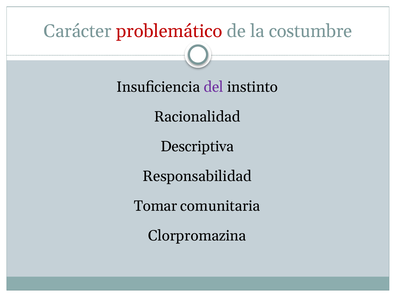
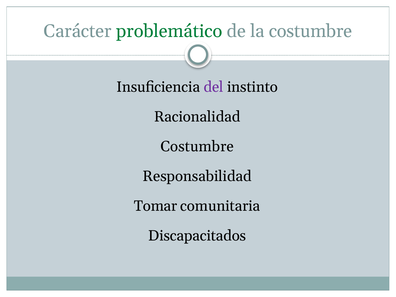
problemático colour: red -> green (169, 31)
Descriptiva: Descriptiva -> Costumbre (197, 146)
Clorpromazina: Clorpromazina -> Discapacitados (197, 236)
